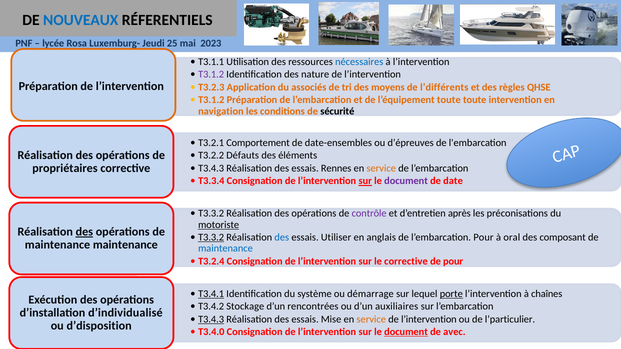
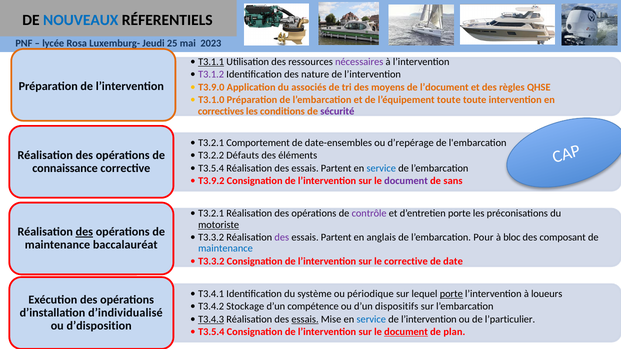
T3.1.1 underline: none -> present (211, 62)
nécessaires colour: blue -> purple (359, 62)
T3.2.3: T3.2.3 -> T3.9.0 (211, 87)
l’différents: l’différents -> l’document (444, 87)
T3.1.2: T3.1.2 -> T3.1.0 (211, 100)
navigation: navigation -> correctives (221, 111)
sécurité colour: black -> purple (337, 111)
d’épreuves: d’épreuves -> d’repérage (411, 143)
propriétaires: propriétaires -> connaissance (65, 168)
T3.4.3: T3.4.3 -> T3.5.4 (211, 168)
Rennes: Rennes -> Partent (336, 168)
service colour: orange -> blue (381, 168)
T3.3.4: T3.3.4 -> T3.9.2 (211, 181)
sur underline: present -> none (365, 181)
date: date -> sans (453, 181)
T3.3.2: T3.3.2 -> T3.2.1 (211, 214)
d’entretien après: après -> porte (459, 214)
T3.3.2 underline: present -> none (211, 238)
des colour: blue -> purple (282, 238)
Utiliser: Utiliser -> Partent (336, 238)
oral: oral -> bloc (512, 238)
maintenance maintenance: maintenance -> baccalauréat (125, 245)
T3.2.4: T3.2.4 -> T3.3.2 (211, 261)
de pour: pour -> date (453, 261)
T3.4.1 underline: present -> none (211, 294)
démarrage: démarrage -> périodique (370, 294)
chaînes: chaînes -> loueurs (547, 294)
rencontrées: rencontrées -> compétence (313, 307)
auxiliaires: auxiliaires -> dispositifs (397, 307)
essais underline: none -> present (305, 319)
service colour: orange -> blue (371, 319)
T3.4.0: T3.4.0 -> T3.5.4 (211, 332)
avec: avec -> plan (454, 332)
